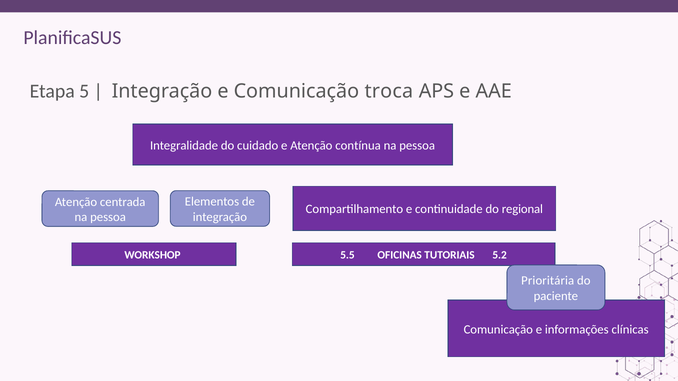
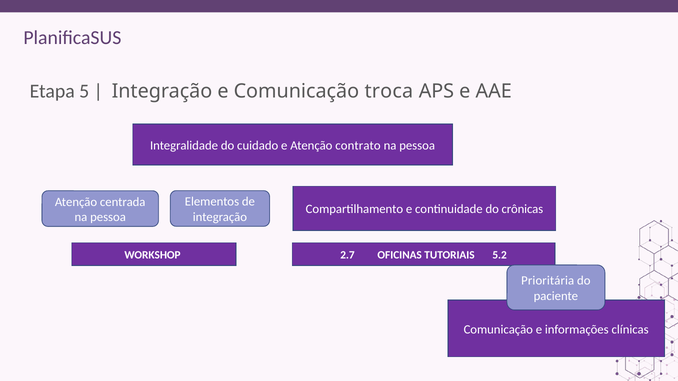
contínua: contínua -> contrato (358, 146)
regional: regional -> crônicas (522, 209)
5.5: 5.5 -> 2.7 (347, 255)
